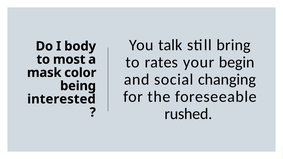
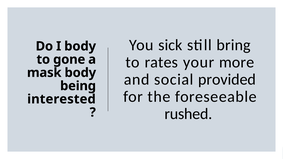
talk: talk -> sick (170, 45)
begin: begin -> more (237, 62)
most: most -> gone (69, 60)
mask color: color -> body (80, 73)
changing: changing -> provided (227, 80)
